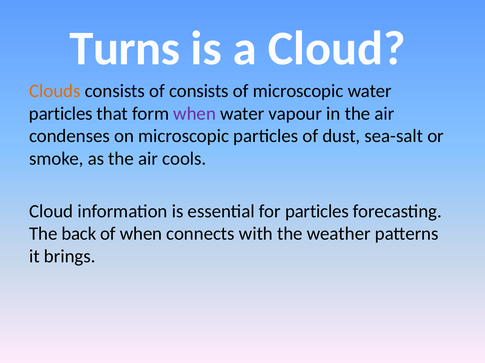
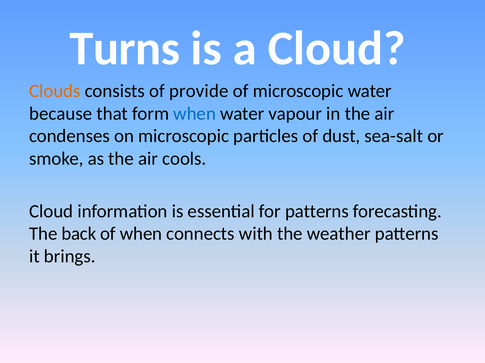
of consists: consists -> provide (199, 91)
particles: particles -> because (61, 114)
when colour: purple -> blue (195, 114)
for particles: particles -> patterns (317, 212)
